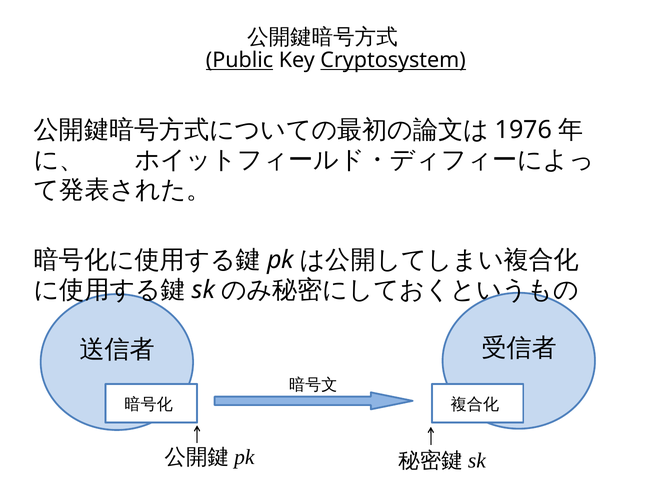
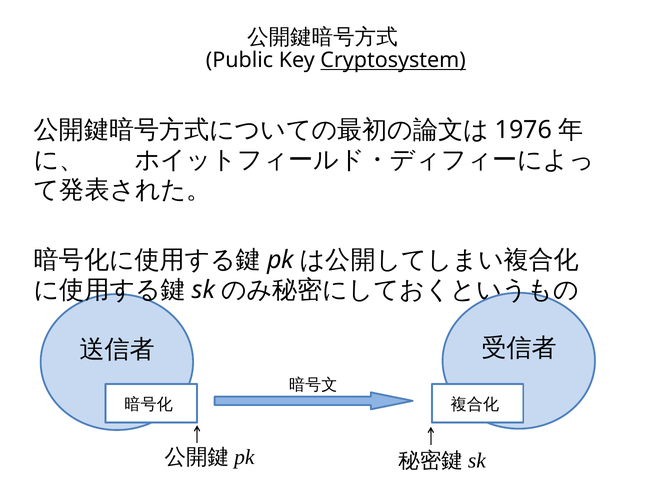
Public underline: present -> none (240, 60)
